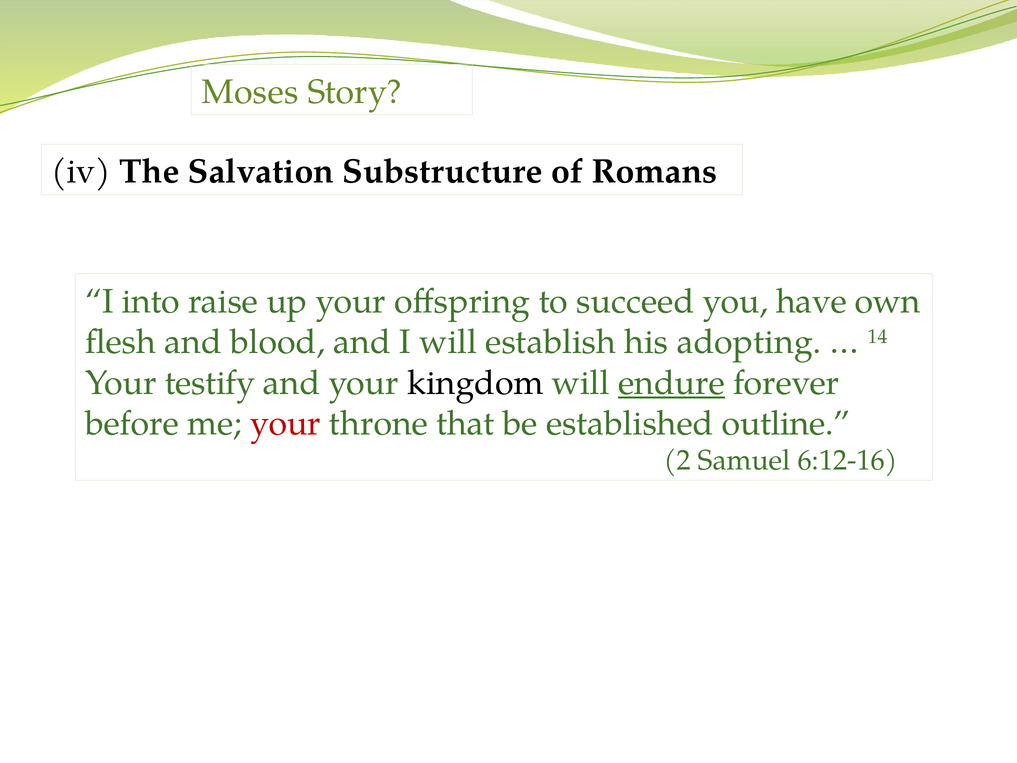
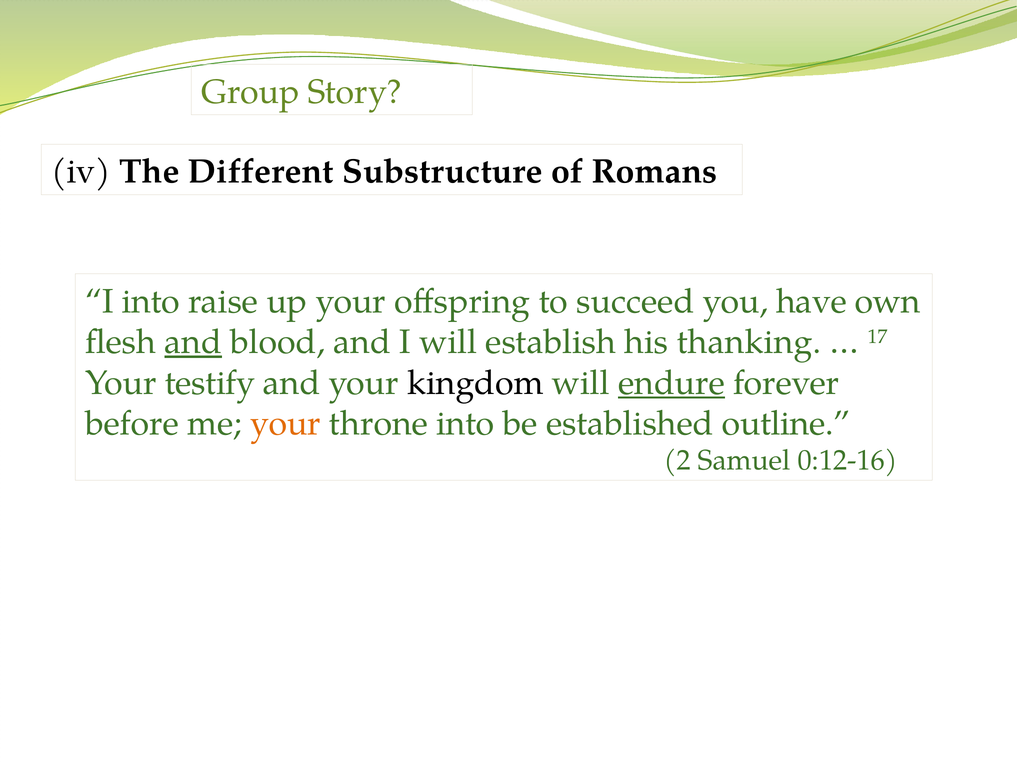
Moses: Moses -> Group (250, 92)
Salvation: Salvation -> Different (261, 172)
and underline: none -> present (193, 342)
adopting: adopting -> thanking (749, 342)
14: 14 -> 17 (878, 337)
your colour: red -> orange (286, 423)
throne that: that -> into (465, 423)
6:12-16: 6:12-16 -> 0:12-16 (848, 460)
